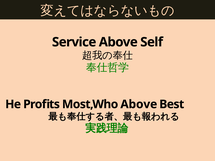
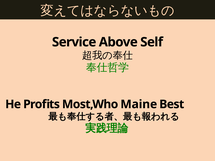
Most,Who Above: Above -> Maine (139, 104)
